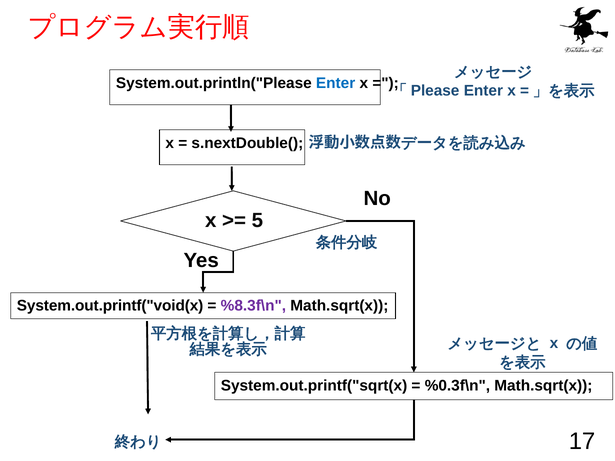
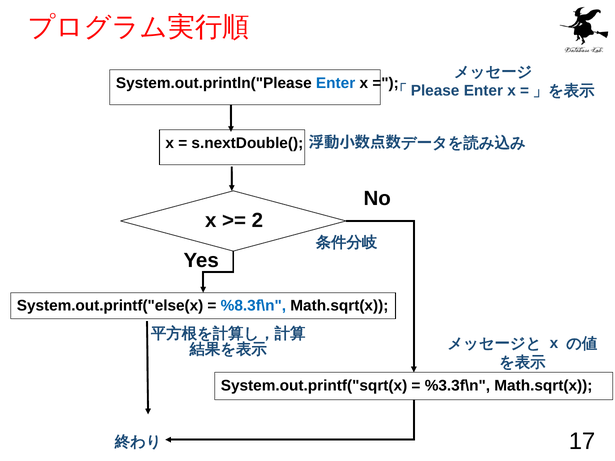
5: 5 -> 2 (257, 220)
System.out.printf("void(x: System.out.printf("void(x -> System.out.printf("else(x (110, 306)
%8.3f\n colour: purple -> blue (253, 306)
%0.3f\n: %0.3f\n -> %3.3f\n (457, 386)
